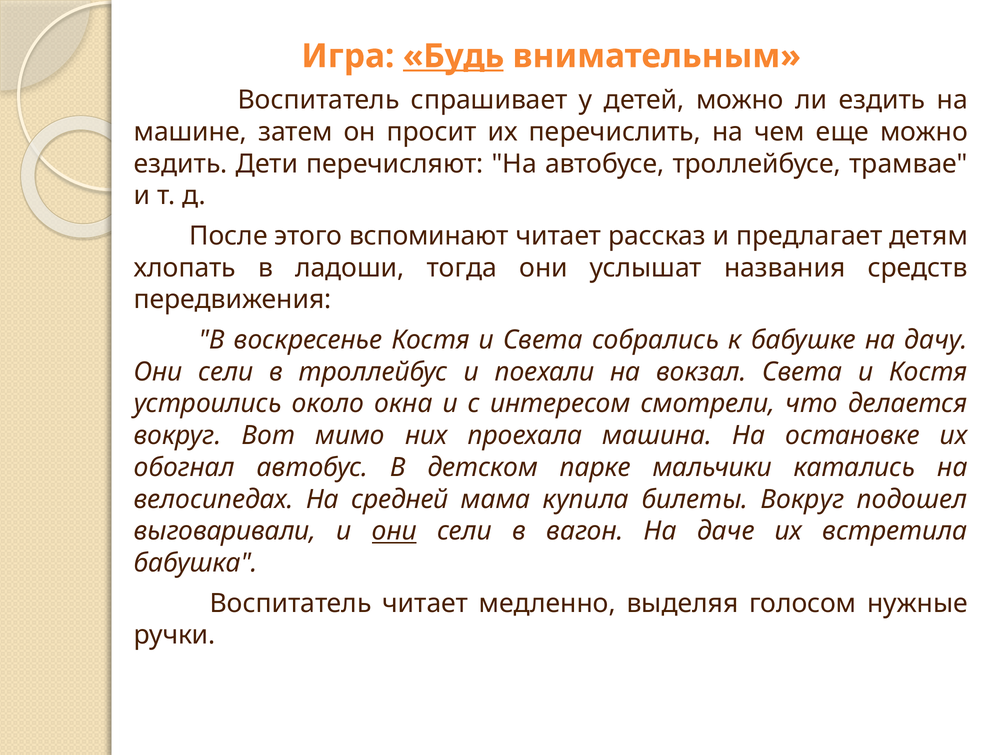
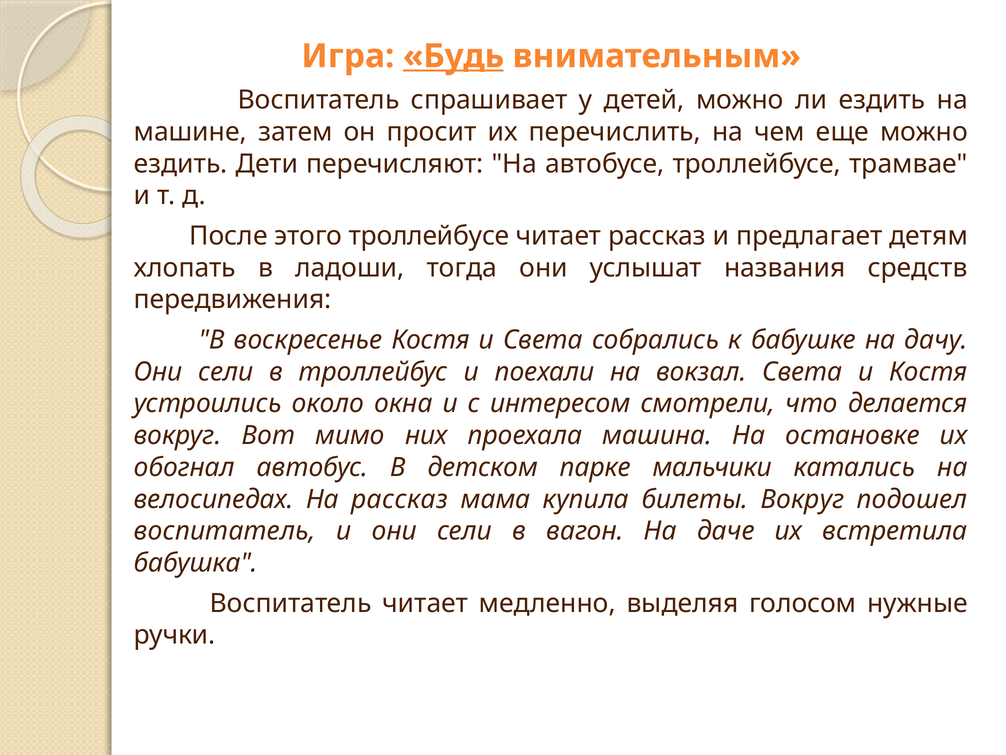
этого вспоминают: вспоминают -> троллейбусе (429, 236)
На средней: средней -> рассказ (400, 499)
выговаривали: выговаривали -> воспитатель (225, 531)
они underline: present -> none (394, 531)
